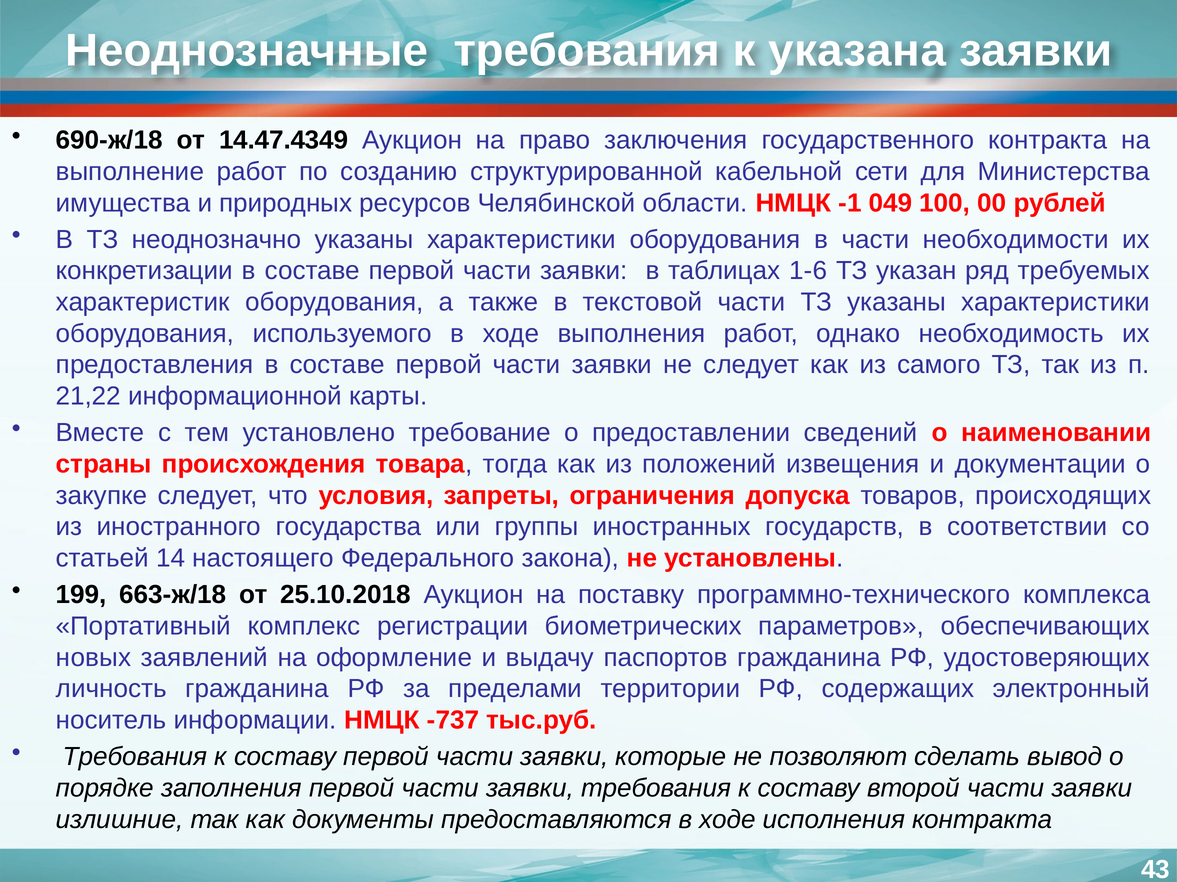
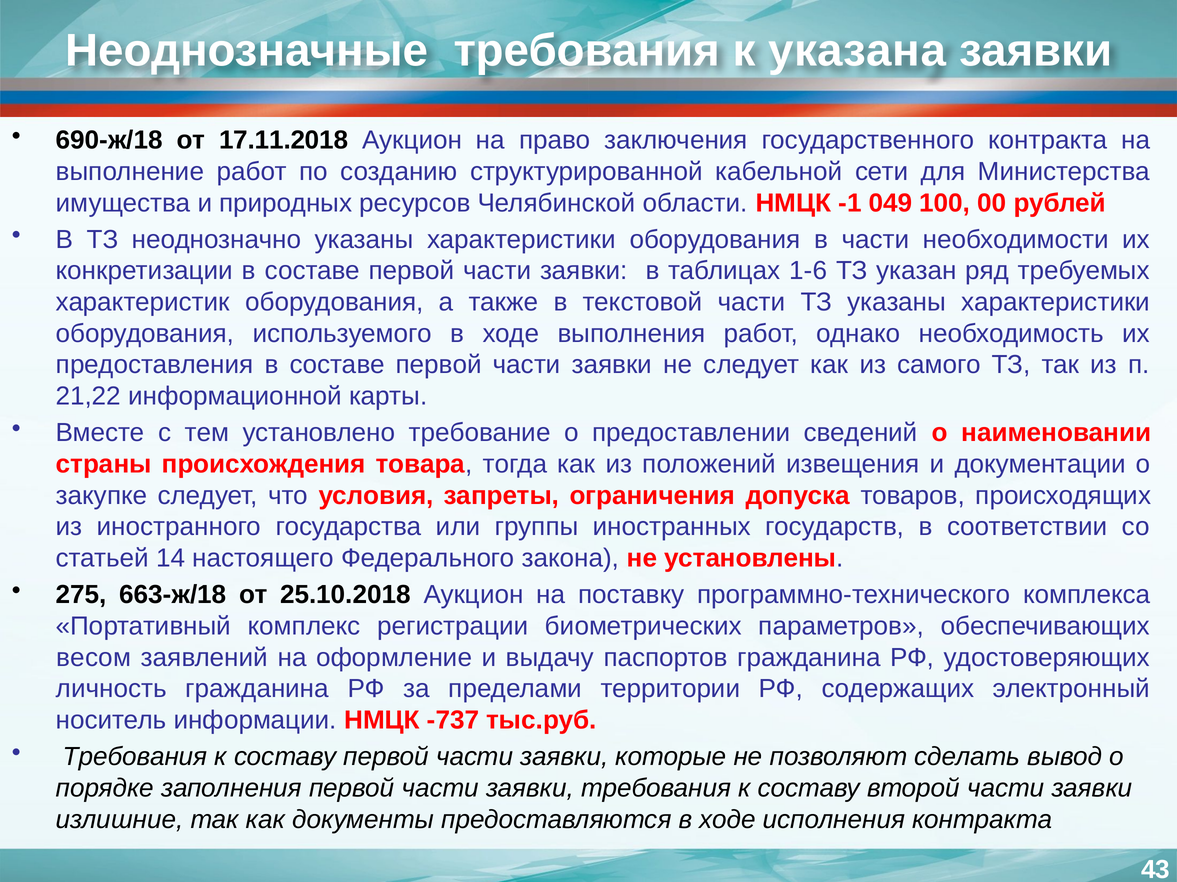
14.47.4349: 14.47.4349 -> 17.11.2018 (284, 140)
199: 199 -> 275 (81, 595)
новых: новых -> весом (94, 658)
